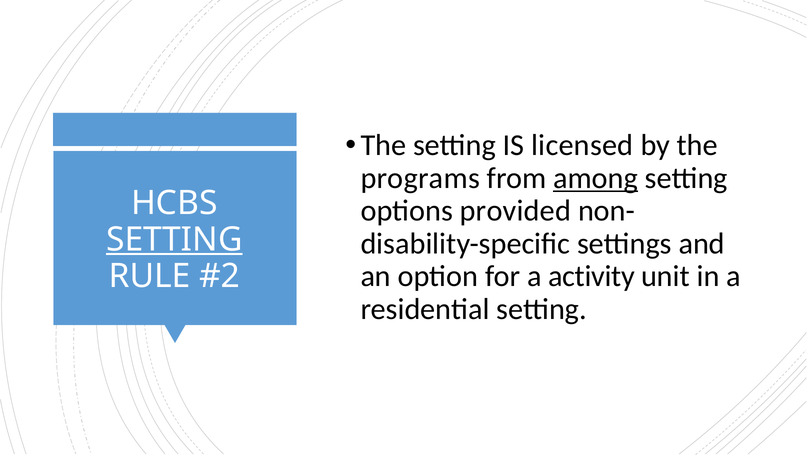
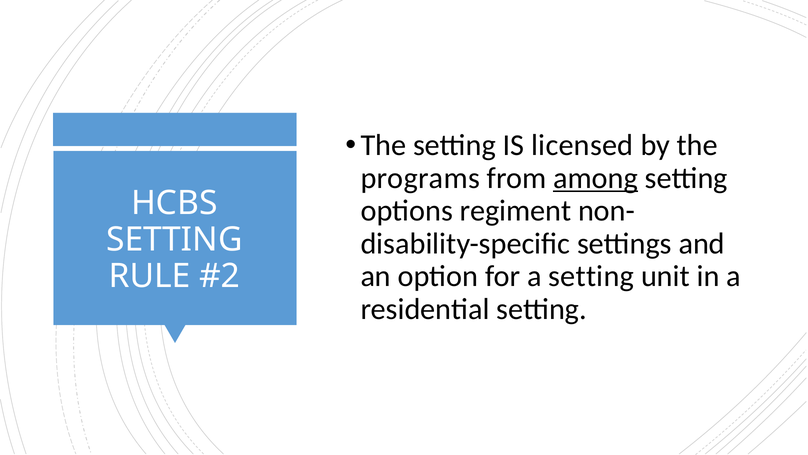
provided: provided -> regiment (515, 211)
SETTING underline: present -> none (174, 239)
a activity: activity -> setting (591, 276)
